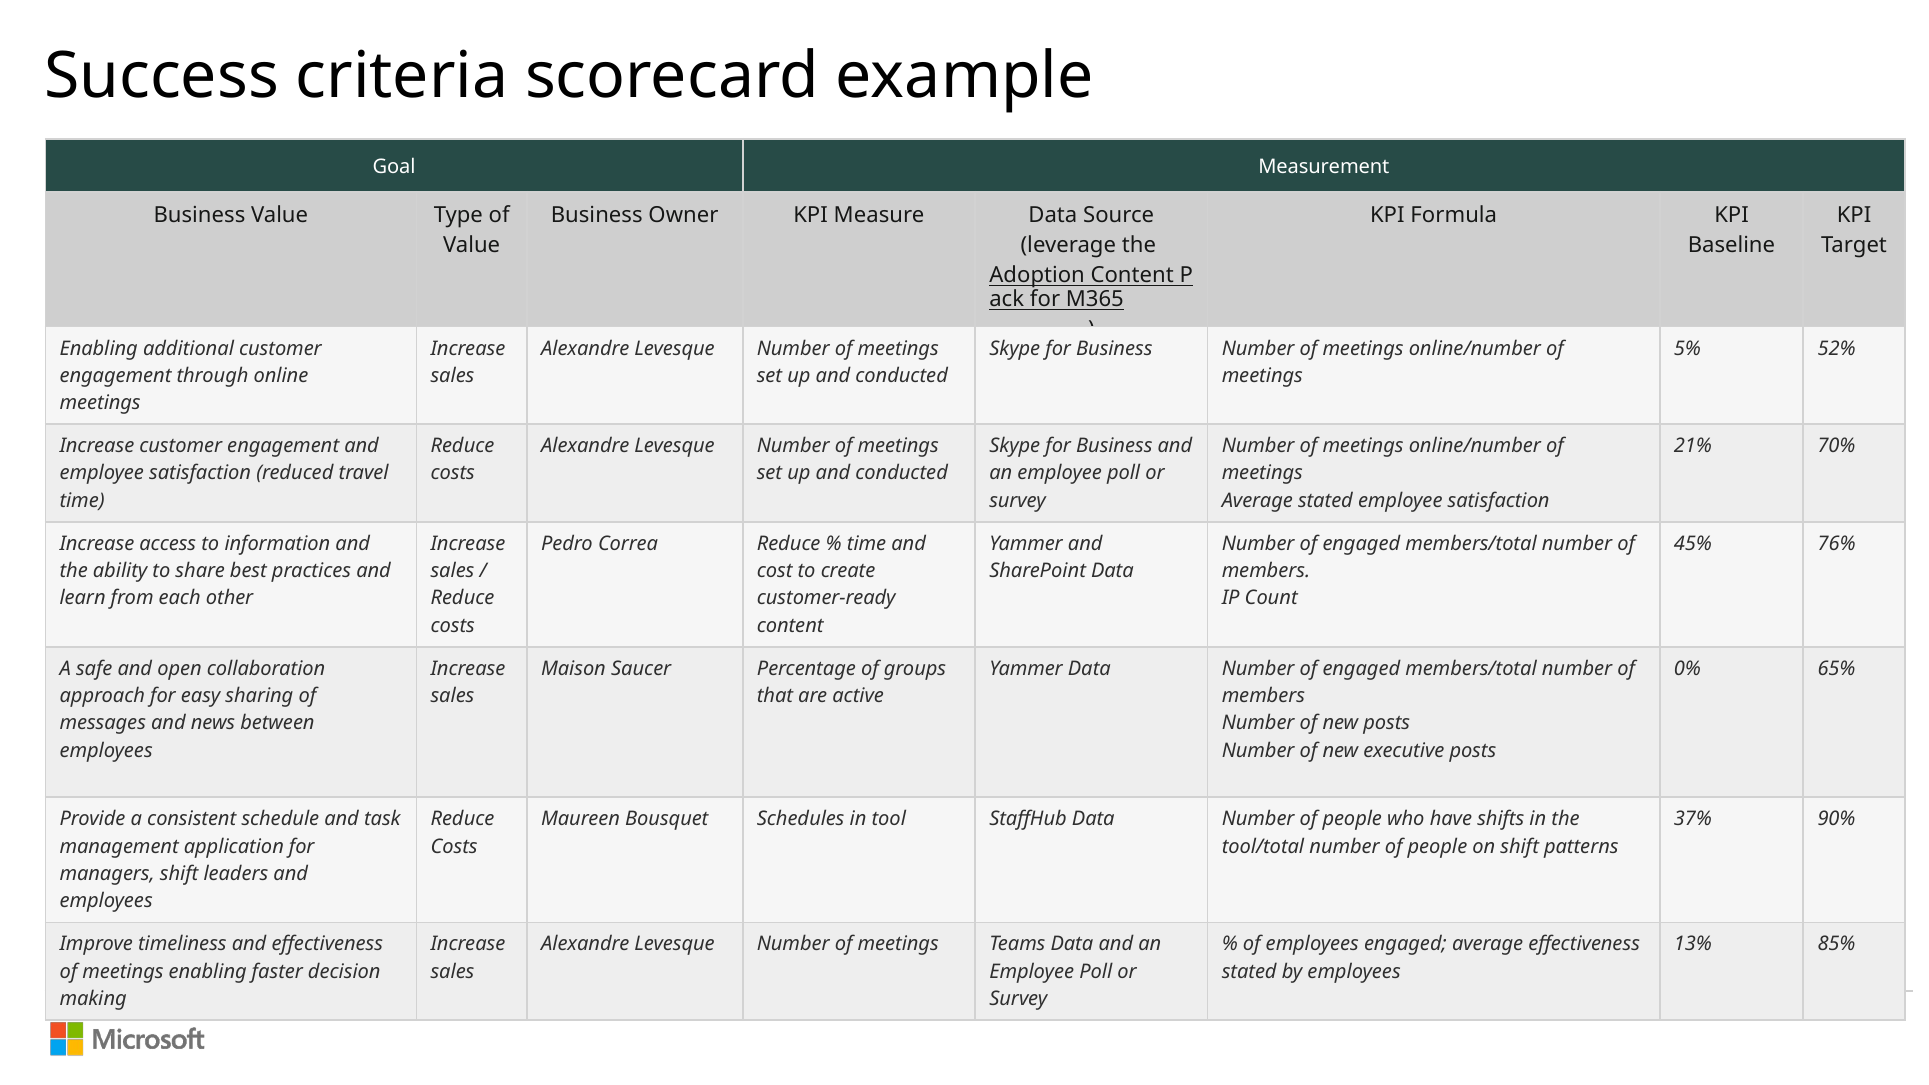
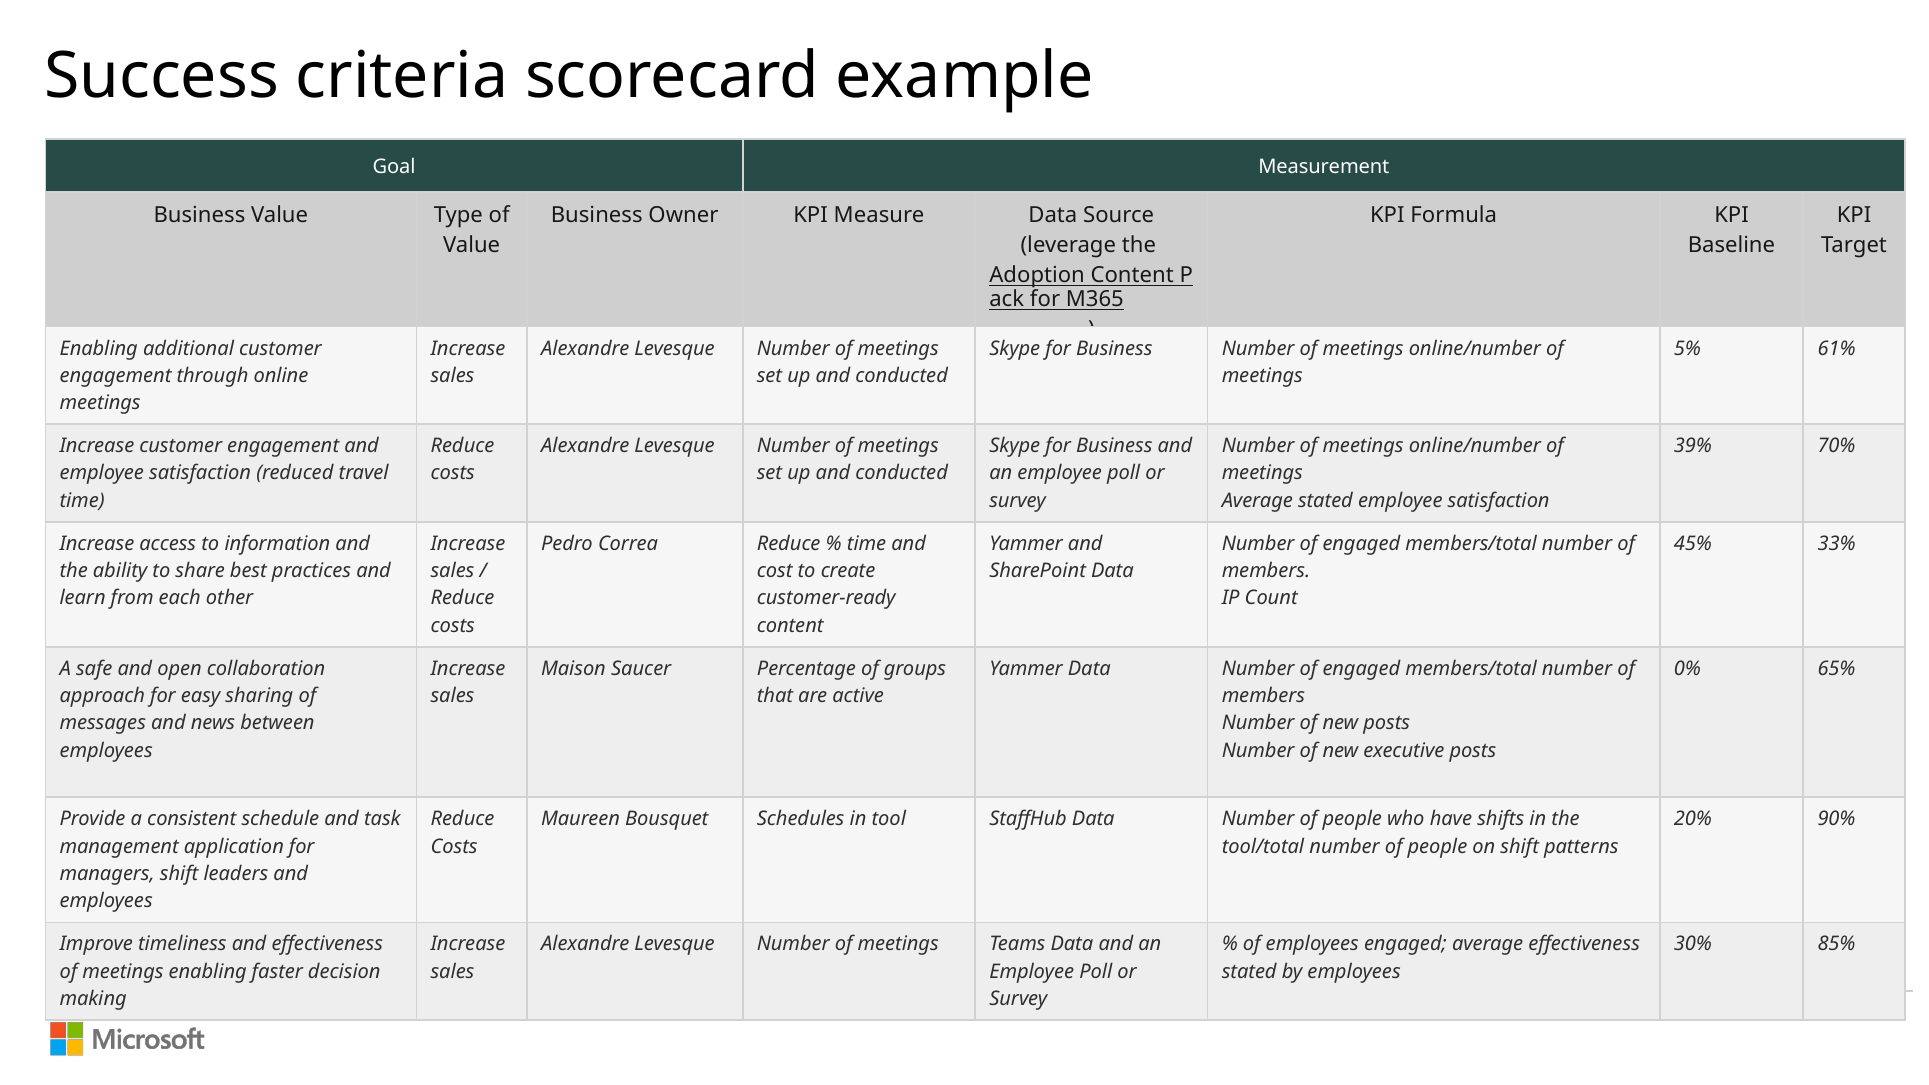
52%: 52% -> 61% (1837, 348)
21%: 21% -> 39% (1693, 446)
76%: 76% -> 33% (1837, 544)
37%: 37% -> 20% (1693, 819)
13%: 13% -> 30% (1693, 944)
